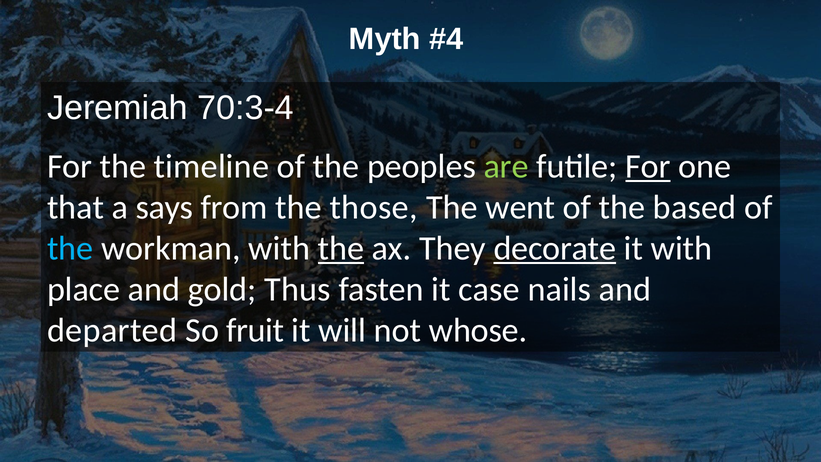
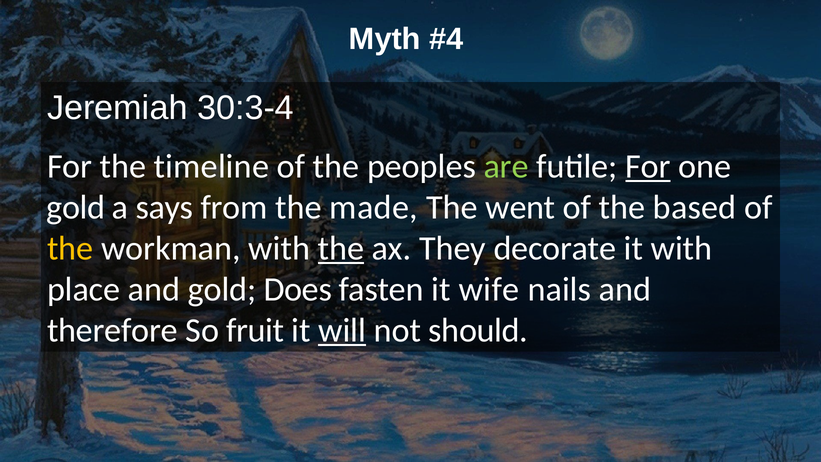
70:3-4: 70:3-4 -> 30:3-4 (245, 108)
that: that -> gold (76, 207)
those: those -> made (374, 207)
the colour: light blue -> yellow (70, 248)
decorate underline: present -> none (555, 248)
Thus: Thus -> Does (298, 289)
case: case -> wife (489, 289)
departed: departed -> therefore (112, 330)
will underline: none -> present (342, 330)
whose: whose -> should (478, 330)
